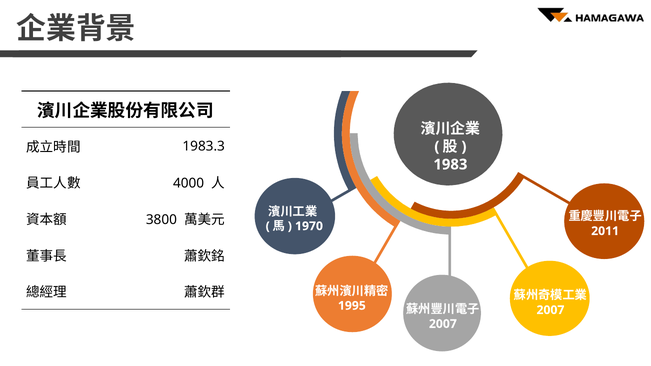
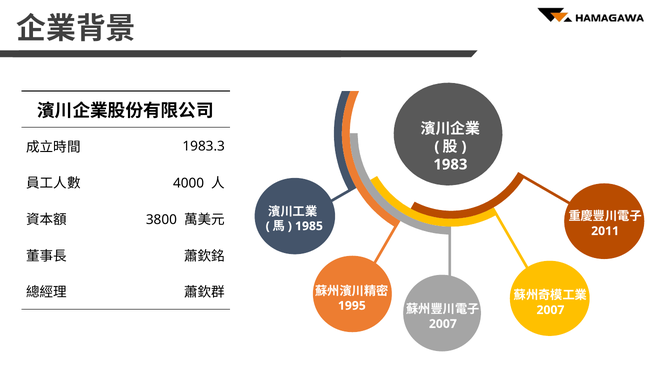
1970: 1970 -> 1985 (309, 226)
